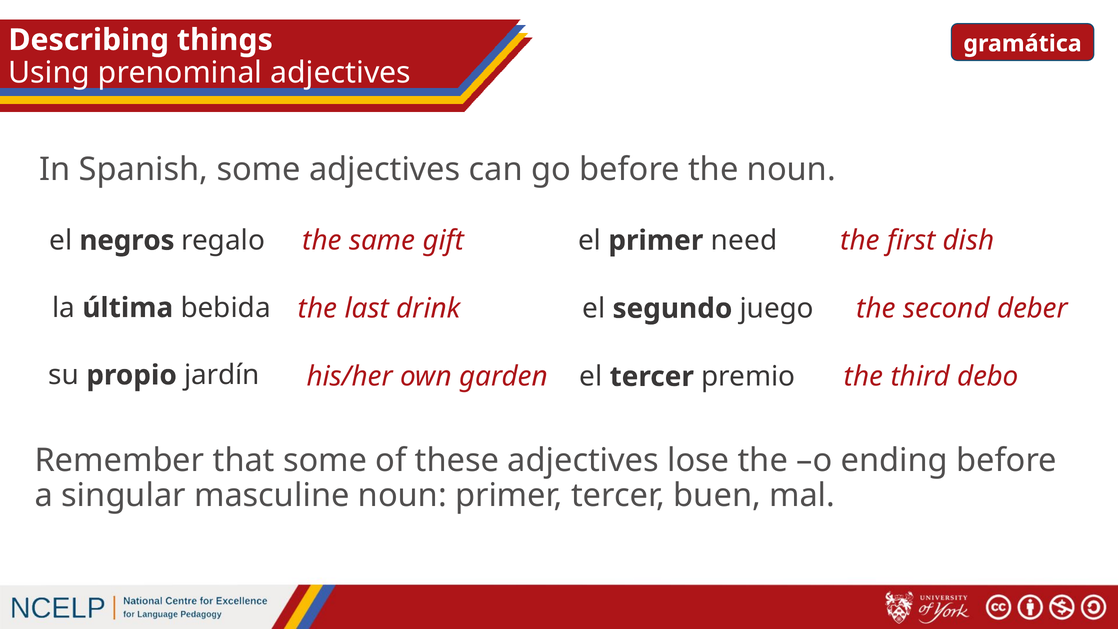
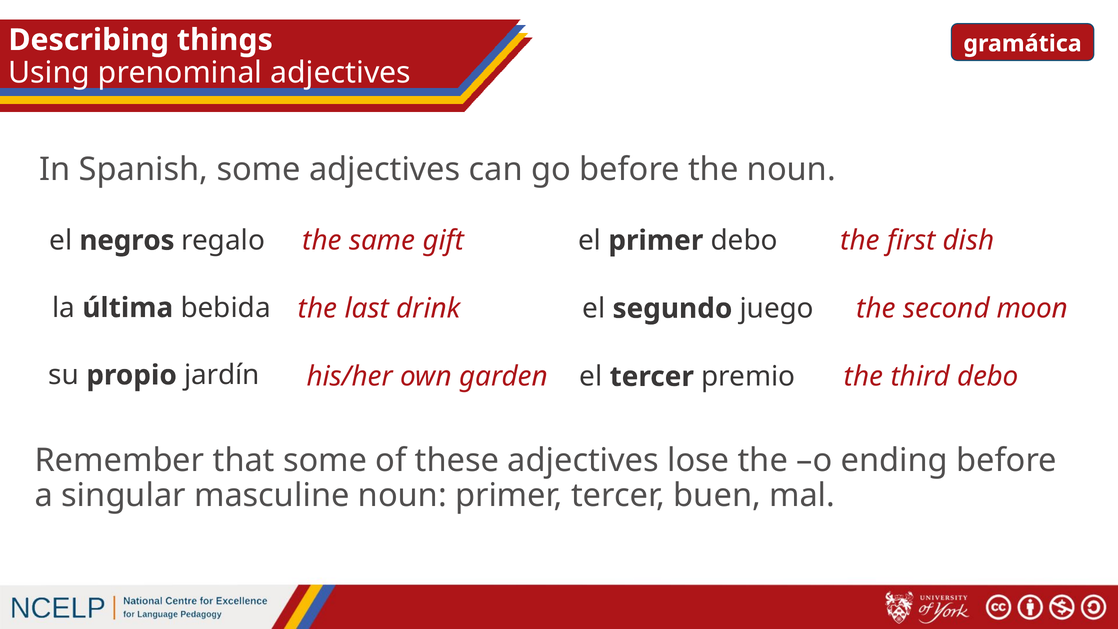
primer need: need -> debo (744, 240)
deber: deber -> moon (1032, 308)
